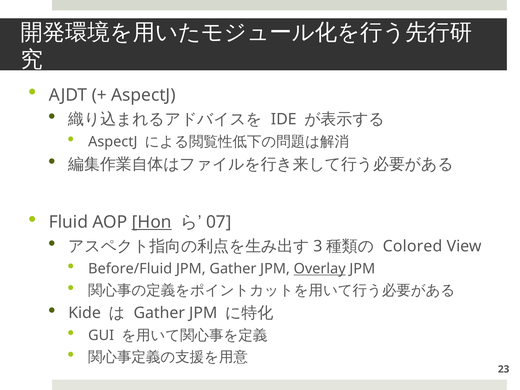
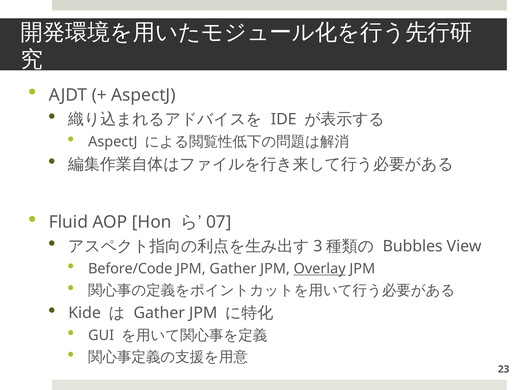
Hon underline: present -> none (152, 222)
Colored: Colored -> Bubbles (413, 246)
Before/Fluid: Before/Fluid -> Before/Code (130, 269)
